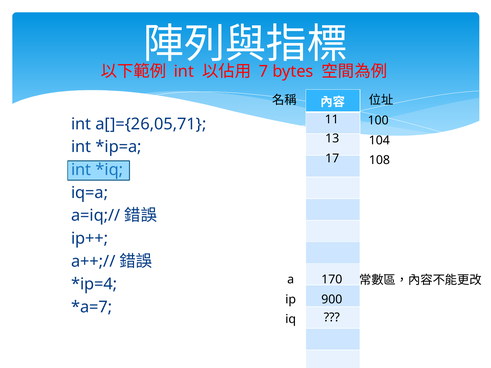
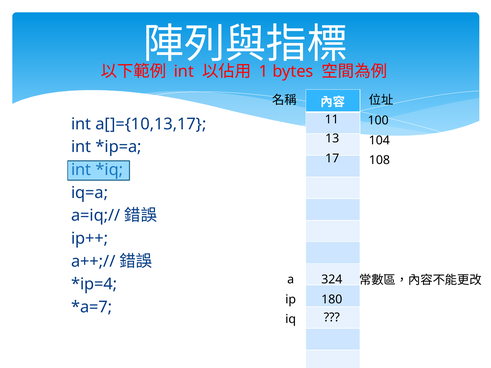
7: 7 -> 1 (263, 71)
a[]={26,05,71: a[]={26,05,71 -> a[]={10,13,17 (151, 124)
170: 170 -> 324 (332, 280)
900: 900 -> 180 (332, 300)
